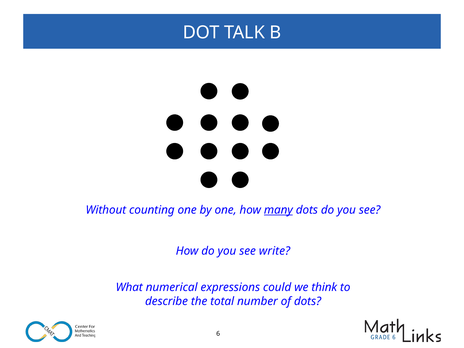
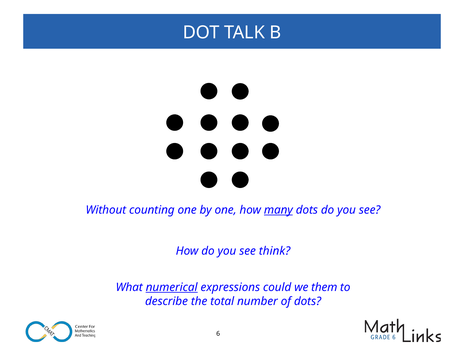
write: write -> think (275, 251)
numerical underline: none -> present (172, 287)
think: think -> them (324, 287)
